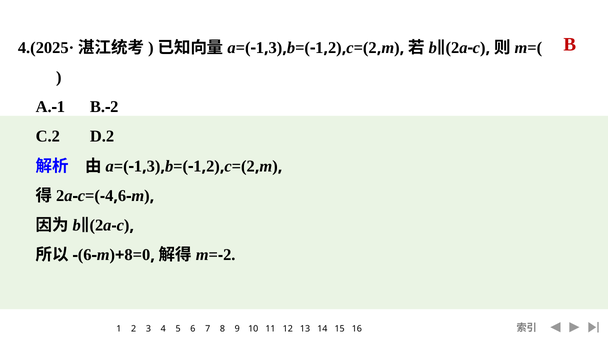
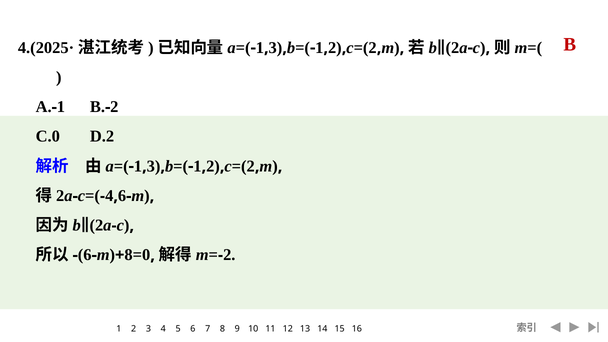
C.2: C.2 -> C.0 (48, 137)
